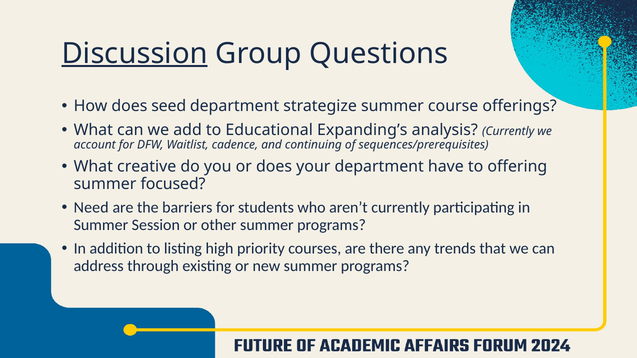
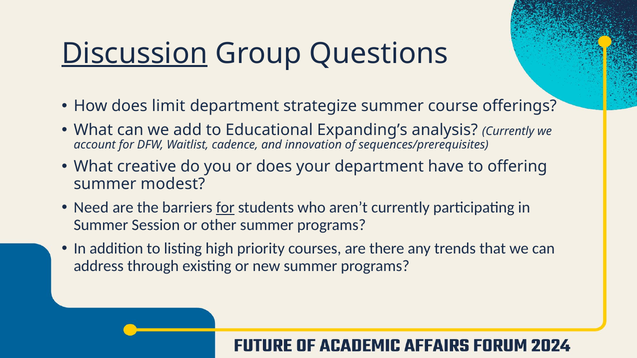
seed: seed -> limit (169, 106)
continuing: continuing -> innovation (313, 145)
focused: focused -> modest (173, 184)
for underline: none -> present (225, 208)
